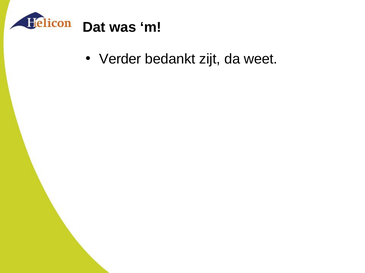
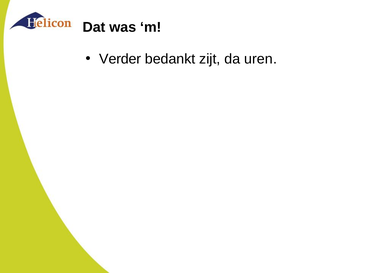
weet: weet -> uren (260, 59)
